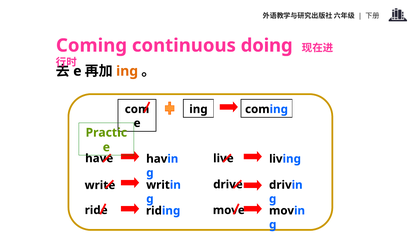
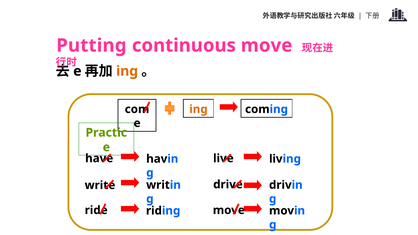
Coming: Coming -> Putting (91, 46)
continuous doing: doing -> move (267, 46)
ing colour: black -> orange (198, 109)
